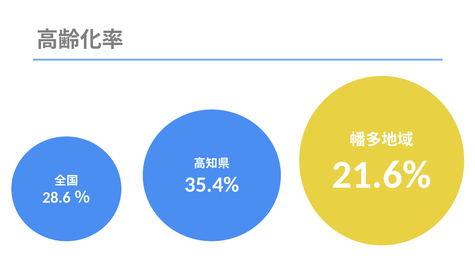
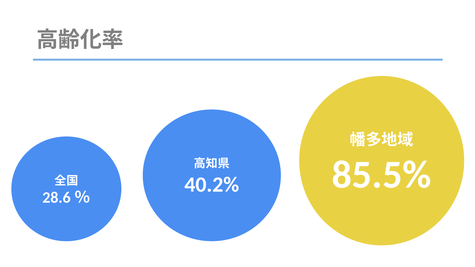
21.6%: 21.6% -> 85.5% (382, 175)
35.4%: 35.4% -> 40.2% (212, 185)
